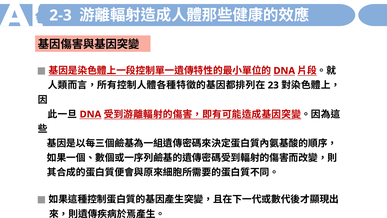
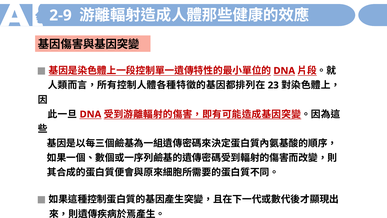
2-3: 2-3 -> 2-9 (60, 15)
